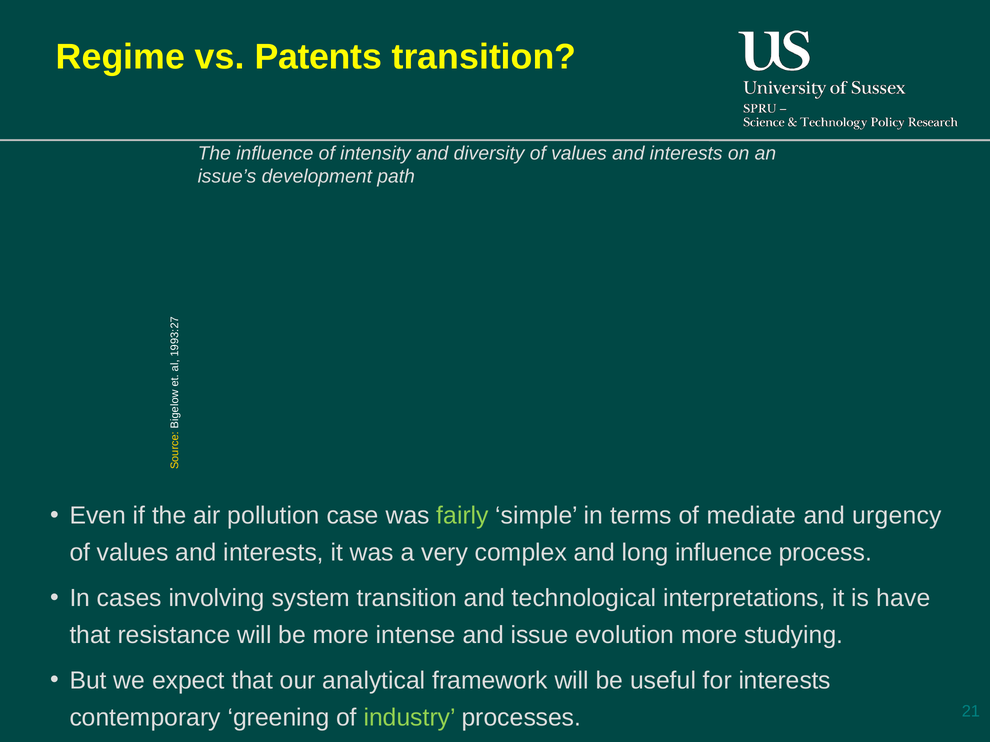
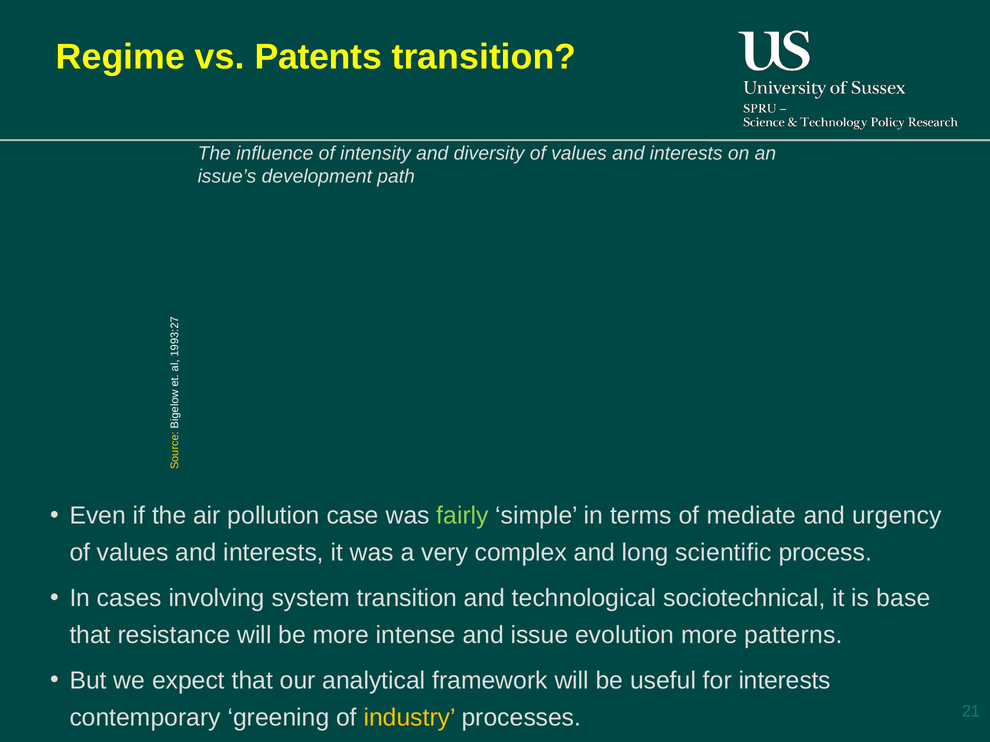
long influence: influence -> scientific (724, 553)
interpretations: interpretations -> sociotechnical (744, 599)
have: have -> base (903, 599)
studying: studying -> patterns (794, 636)
industry colour: light green -> yellow (410, 718)
